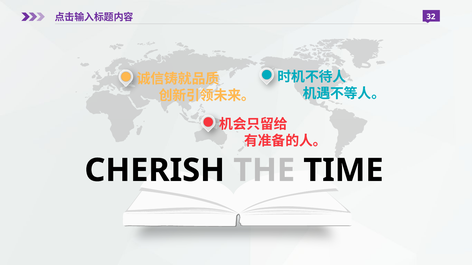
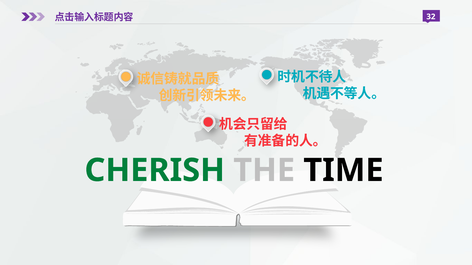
CHERISH colour: black -> green (155, 171)
